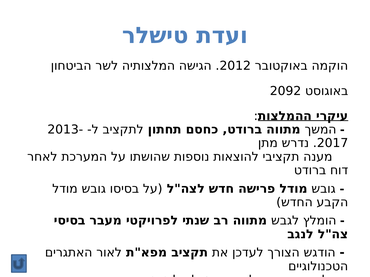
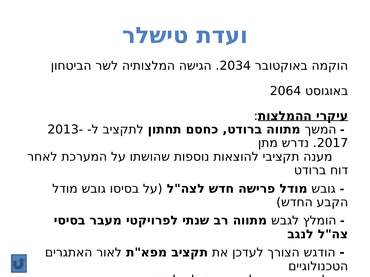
2012: 2012 -> 2034 (235, 66)
2092: 2092 -> 2064 (286, 91)
